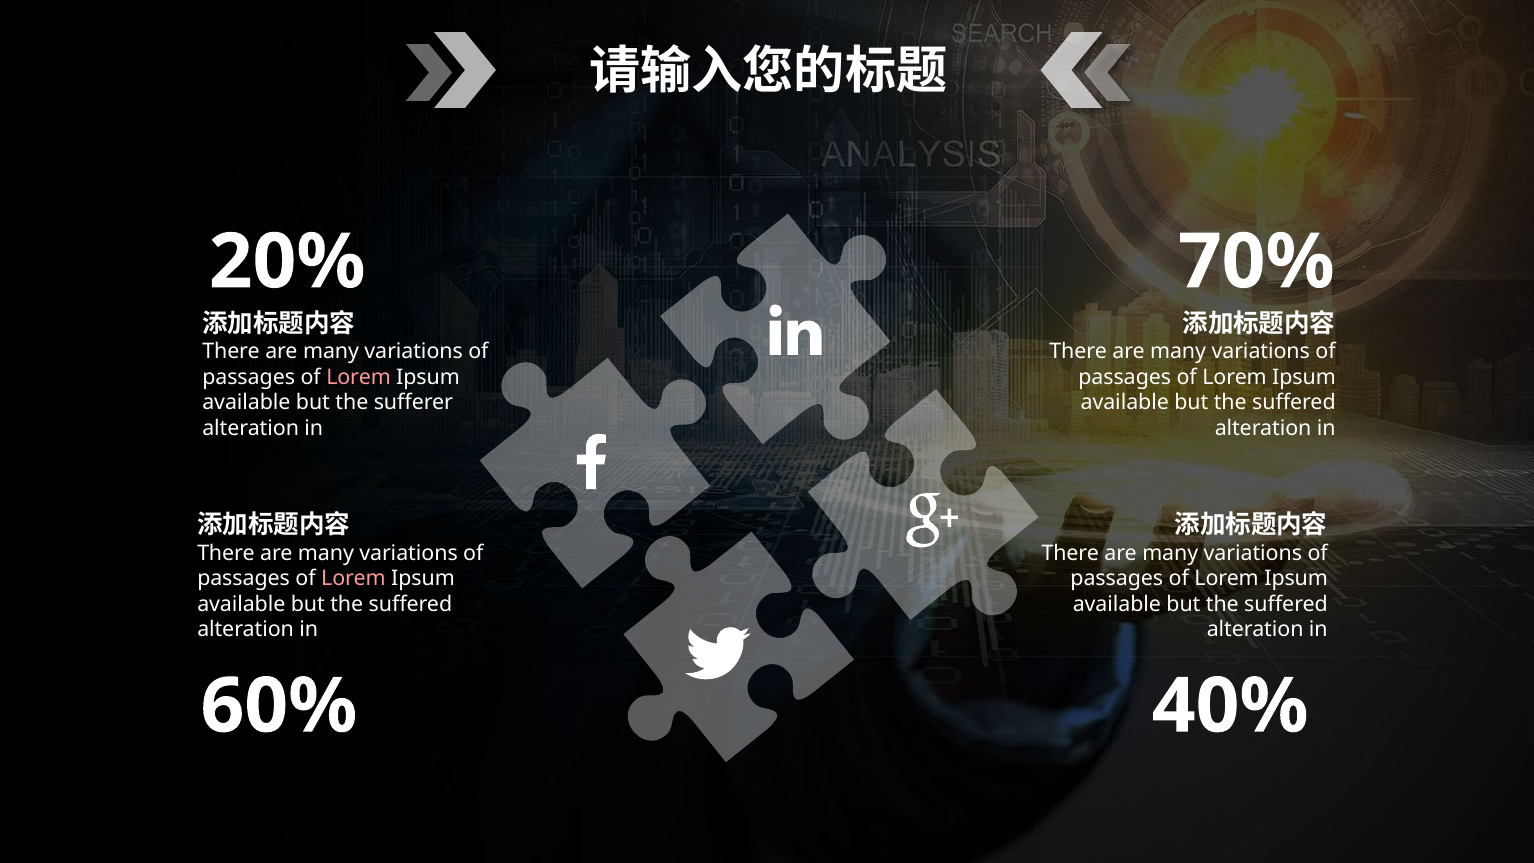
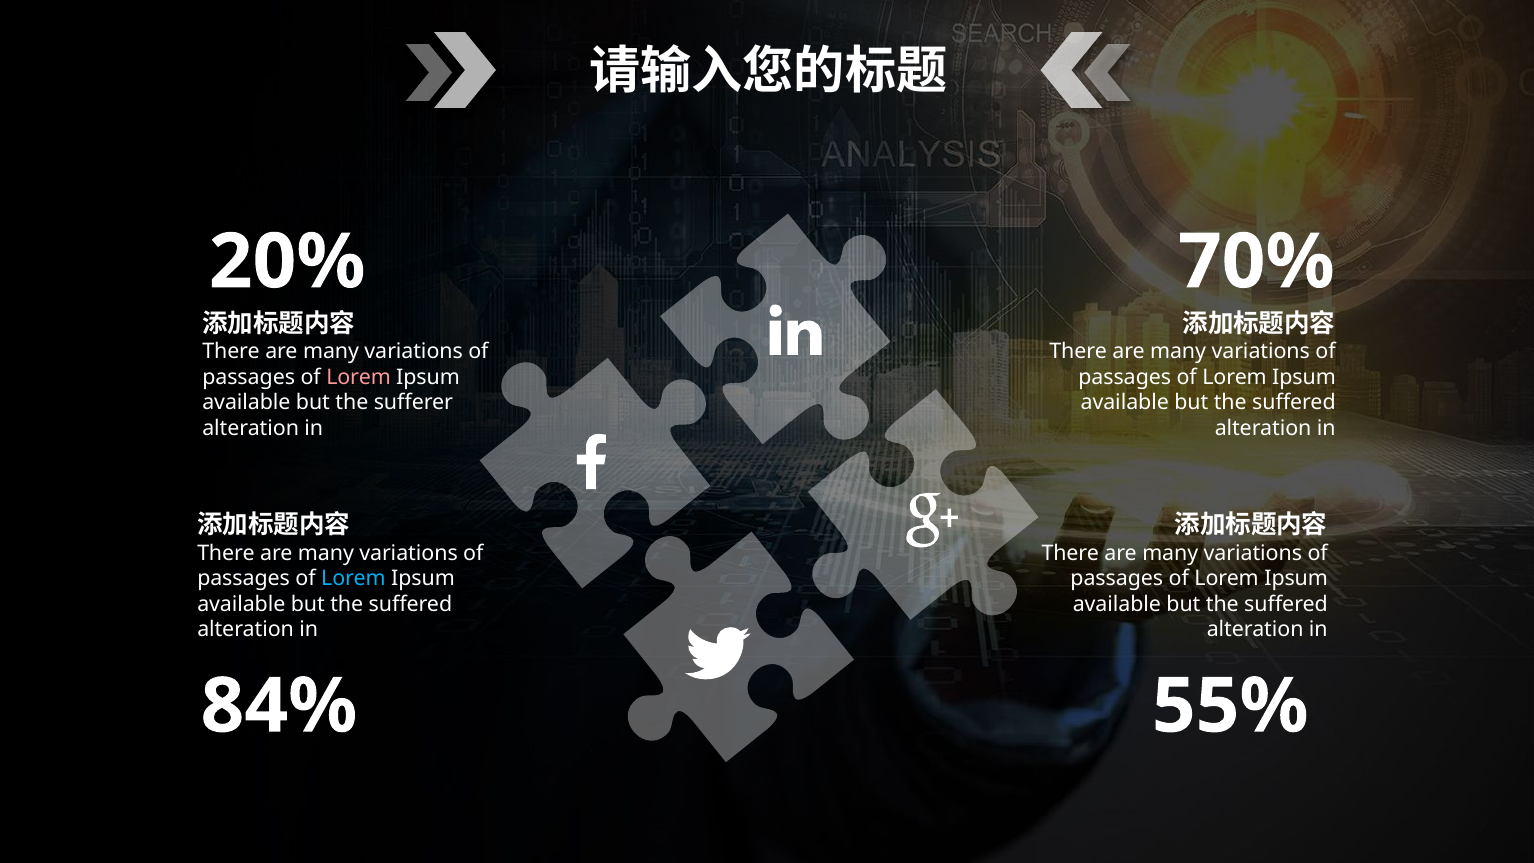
Lorem colour: pink -> light blue (353, 579)
60%: 60% -> 84% (279, 706)
40%: 40% -> 55% (1230, 706)
